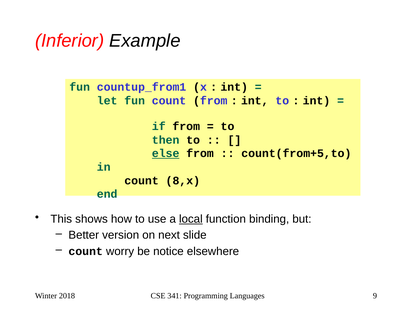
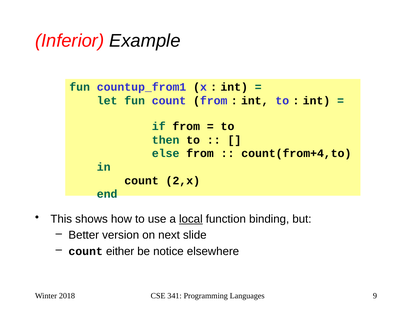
else underline: present -> none (166, 154)
count(from+5,to: count(from+5,to -> count(from+4,to (296, 154)
8,x: 8,x -> 2,x (183, 181)
worry: worry -> either (120, 251)
